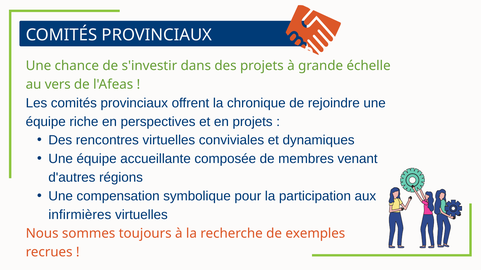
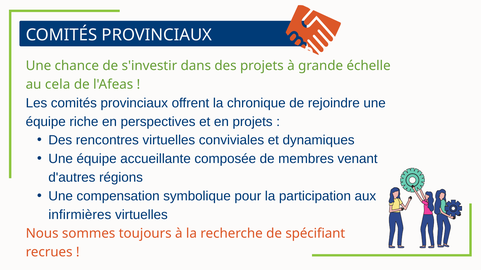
vers: vers -> cela (58, 84)
exemples: exemples -> spécifiant (315, 234)
